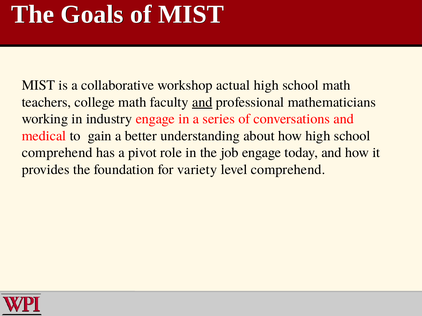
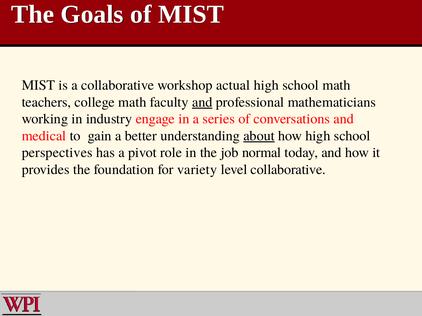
about underline: none -> present (259, 136)
comprehend: comprehend -> perspectives (57, 153)
job engage: engage -> normal (262, 153)
level comprehend: comprehend -> collaborative (288, 170)
